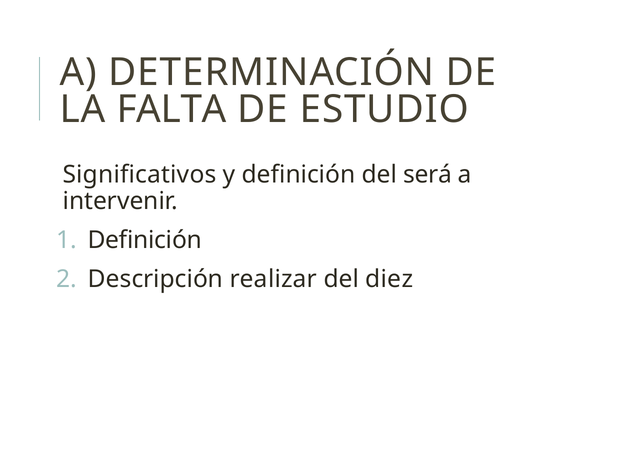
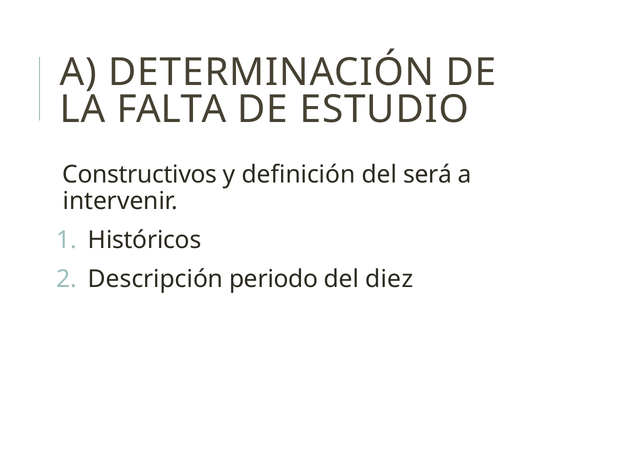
Significativos: Significativos -> Constructivos (140, 175)
Definición: Definición -> Históricos (145, 240)
realizar: realizar -> periodo (274, 279)
